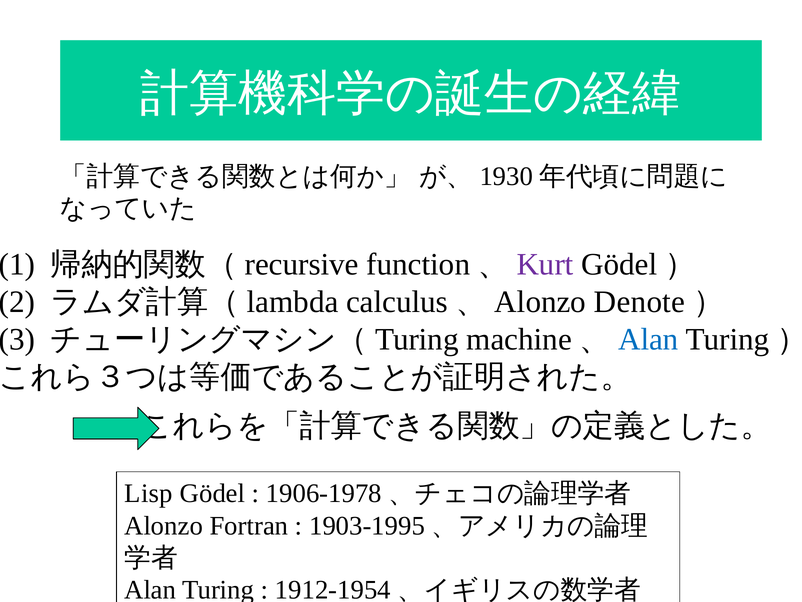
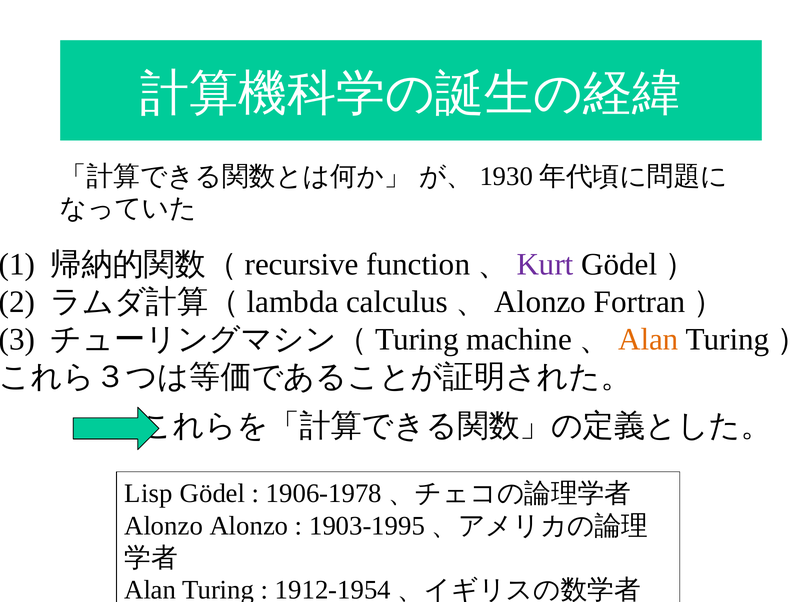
Denote: Denote -> Fortran (640, 302)
Alan colour: blue -> orange (648, 339)
Alonzo Fortran: Fortran -> Alonzo (249, 525)
